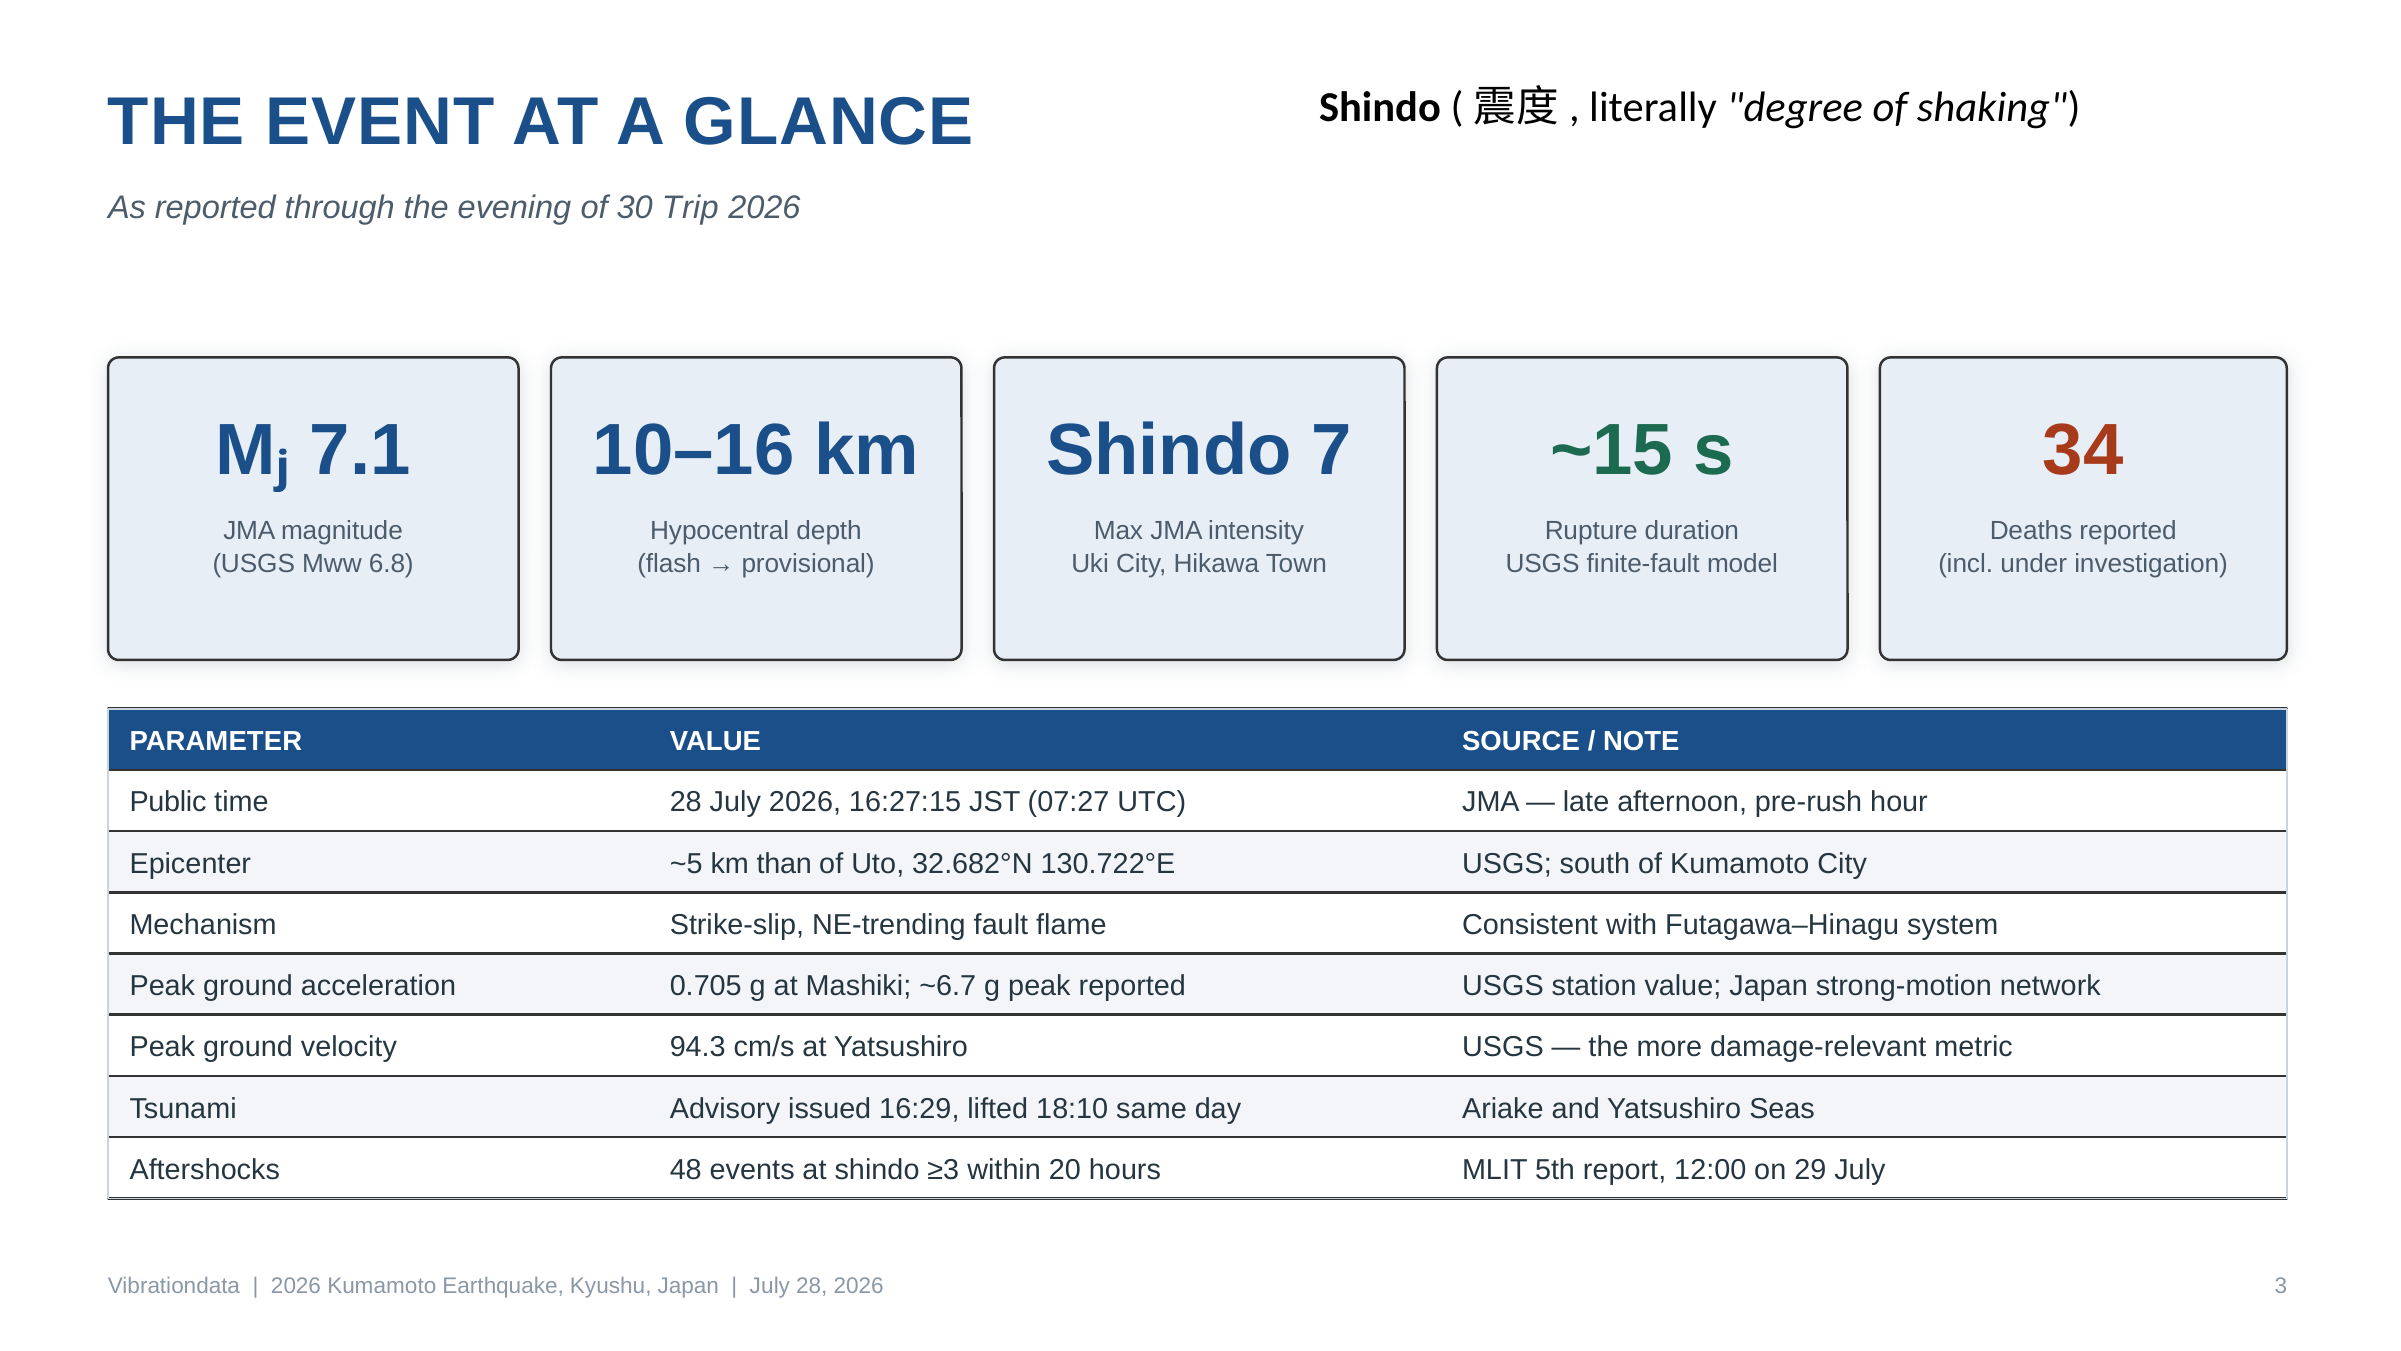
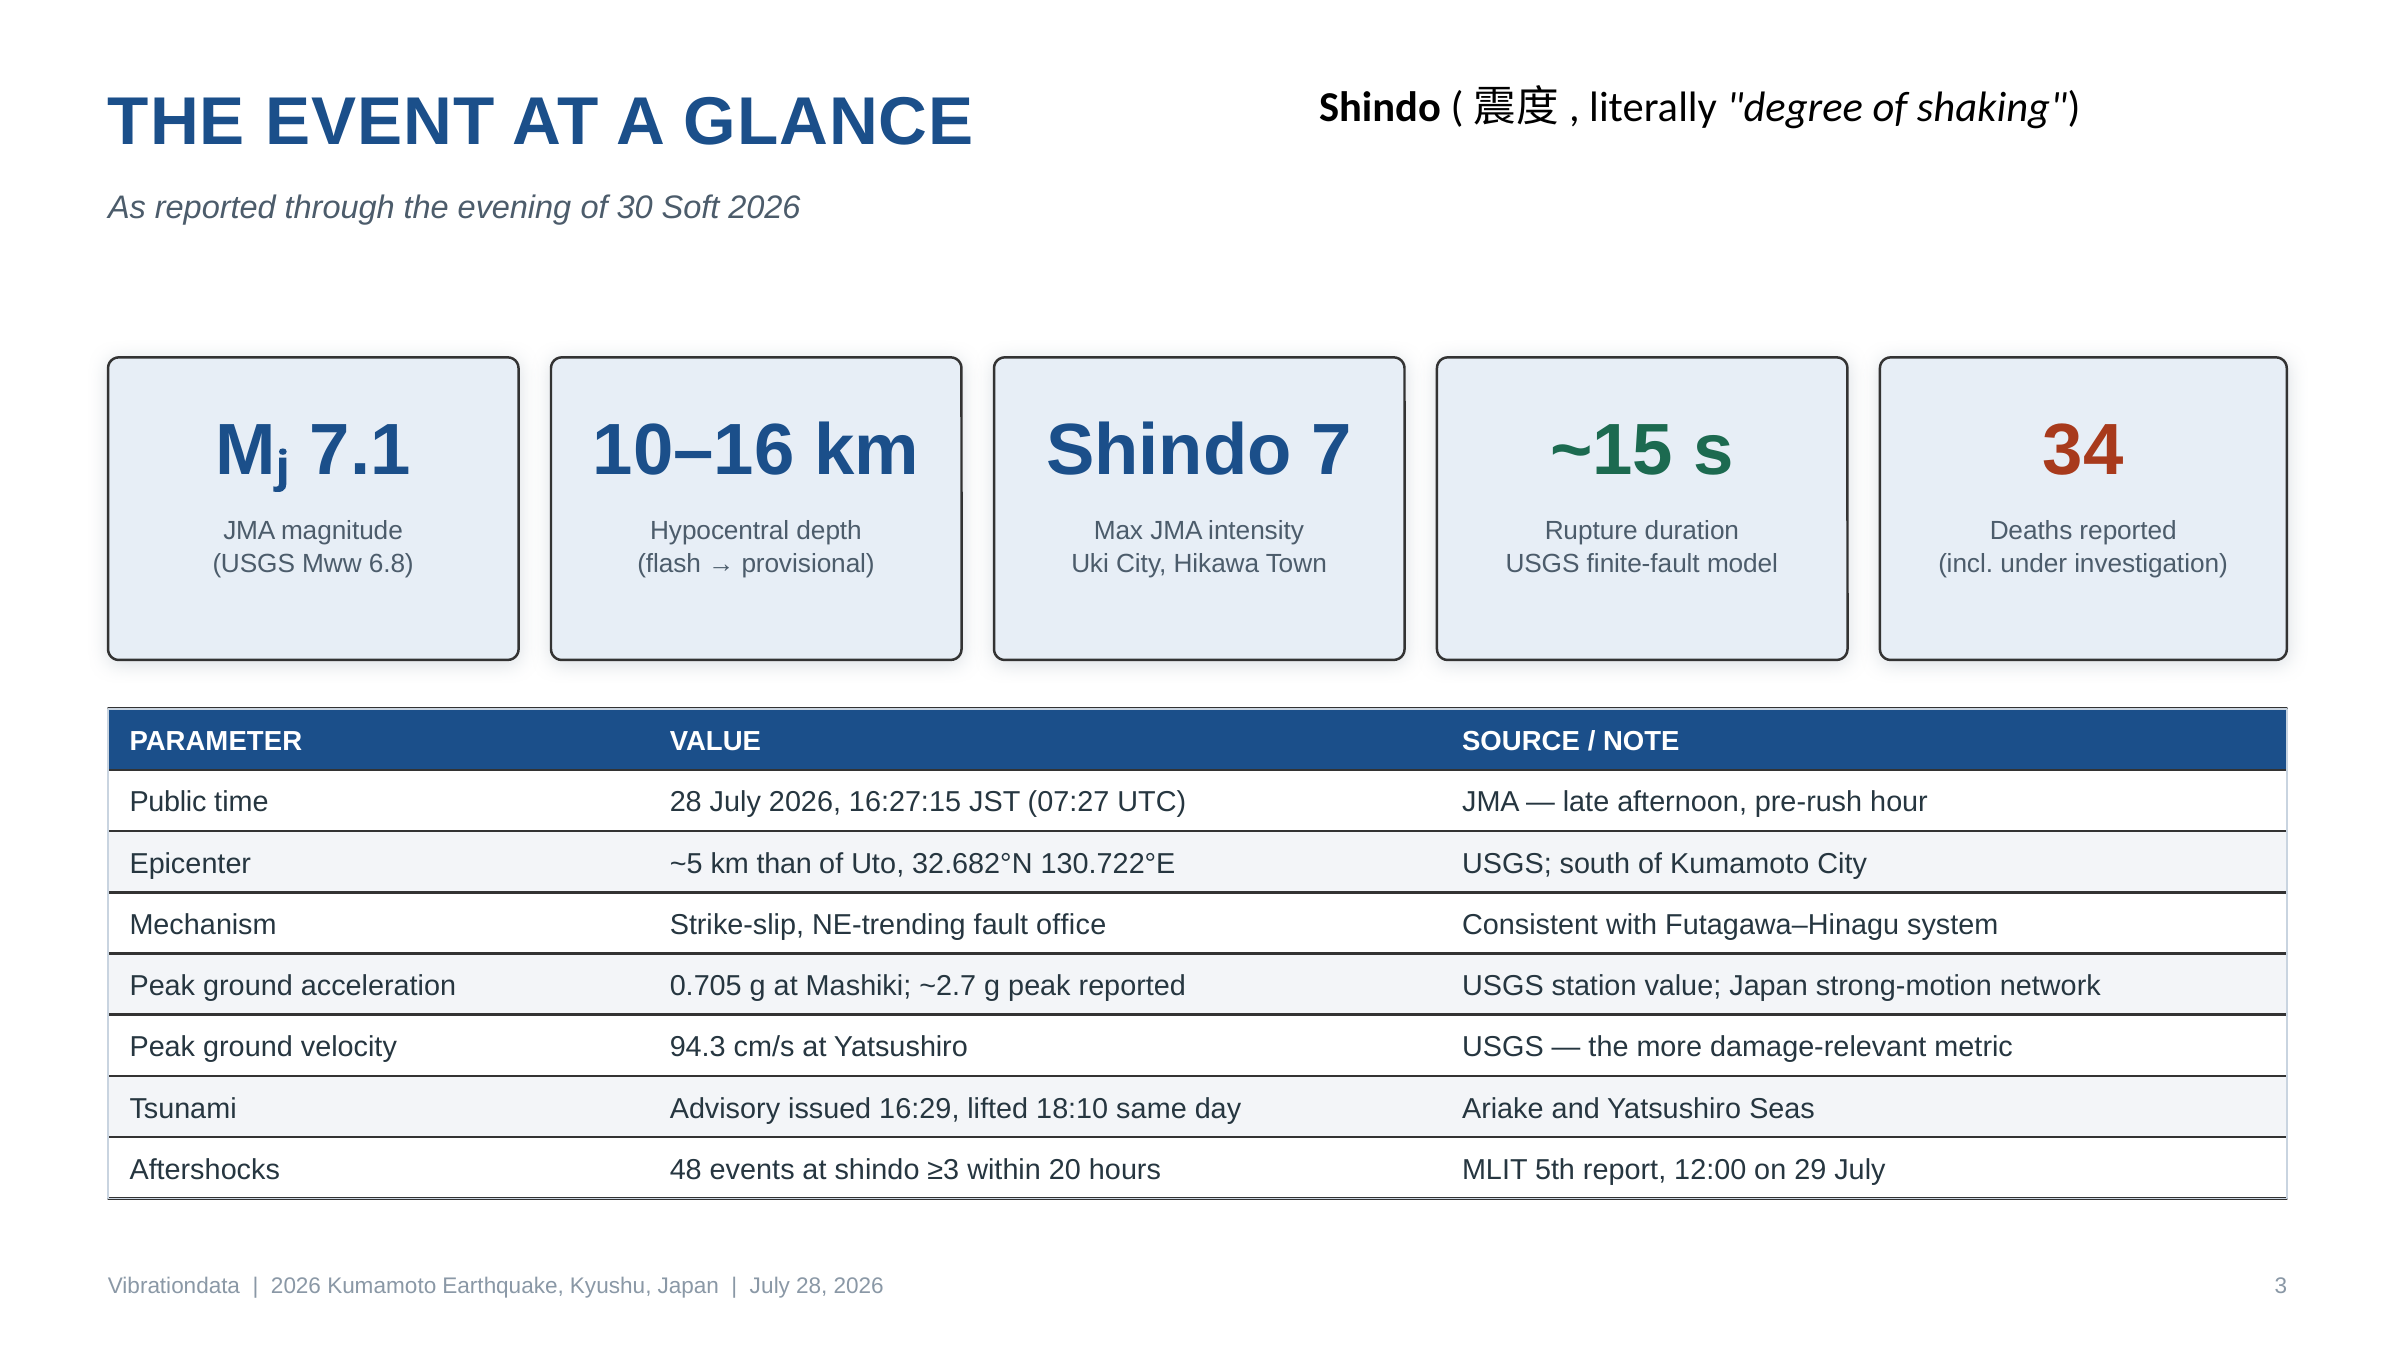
Trip: Trip -> Soft (691, 208)
flame: flame -> office (1071, 925)
~6.7: ~6.7 -> ~2.7 (948, 986)
